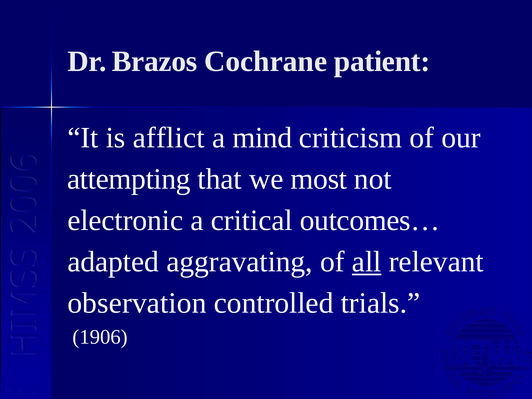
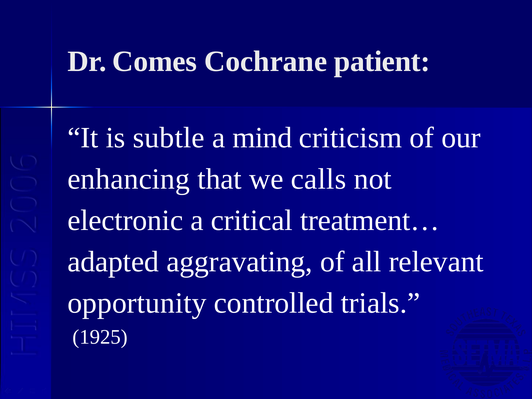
Brazos: Brazos -> Comes (155, 61)
afflict: afflict -> subtle (169, 138)
attempting: attempting -> enhancing (129, 179)
most: most -> calls (319, 179)
outcomes…: outcomes… -> treatment… (370, 220)
all underline: present -> none (367, 262)
observation: observation -> opportunity (137, 303)
1906: 1906 -> 1925 (100, 337)
